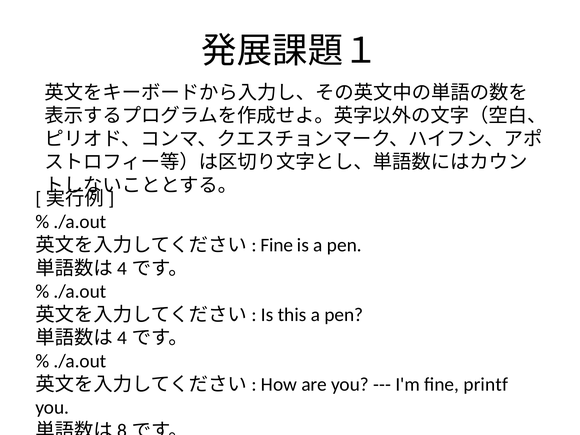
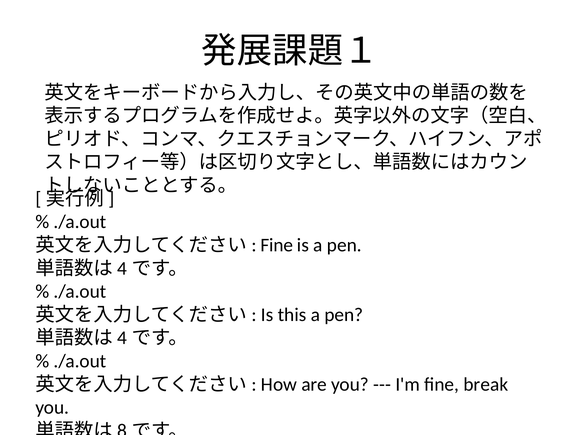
printf: printf -> break (486, 384)
